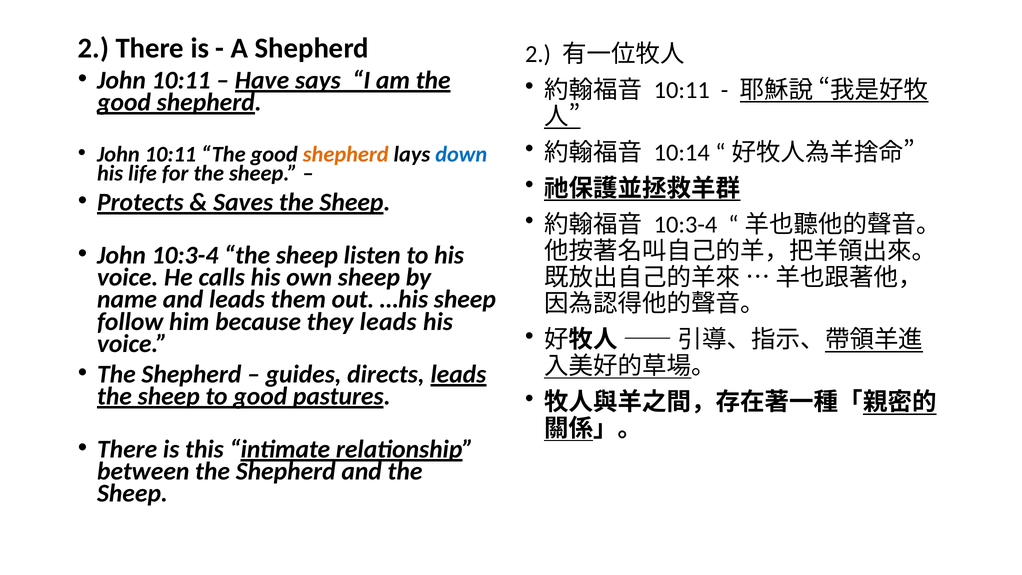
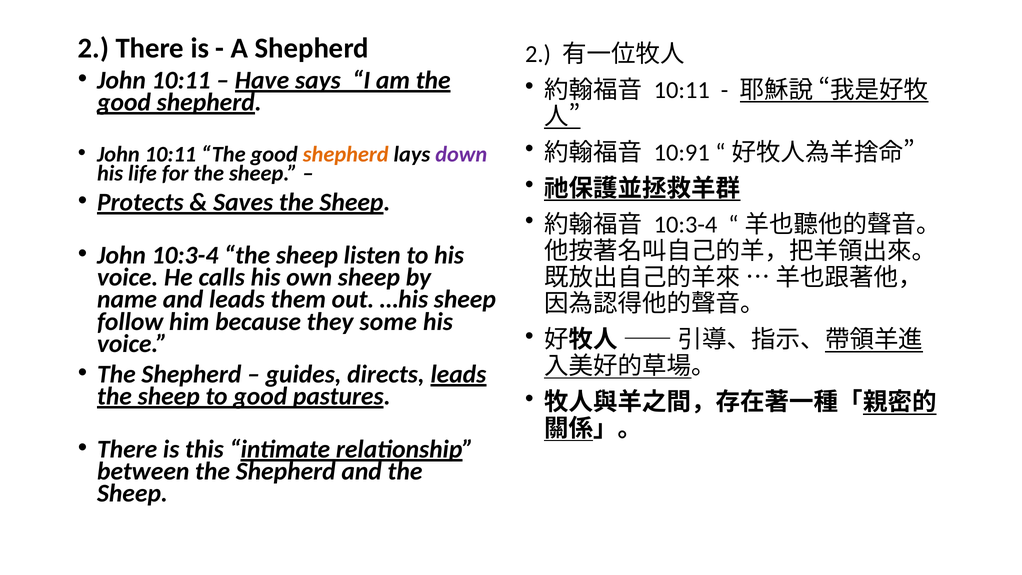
10:14: 10:14 -> 10:91 (682, 152)
down colour: blue -> purple (461, 154)
they leads: leads -> some (388, 322)
